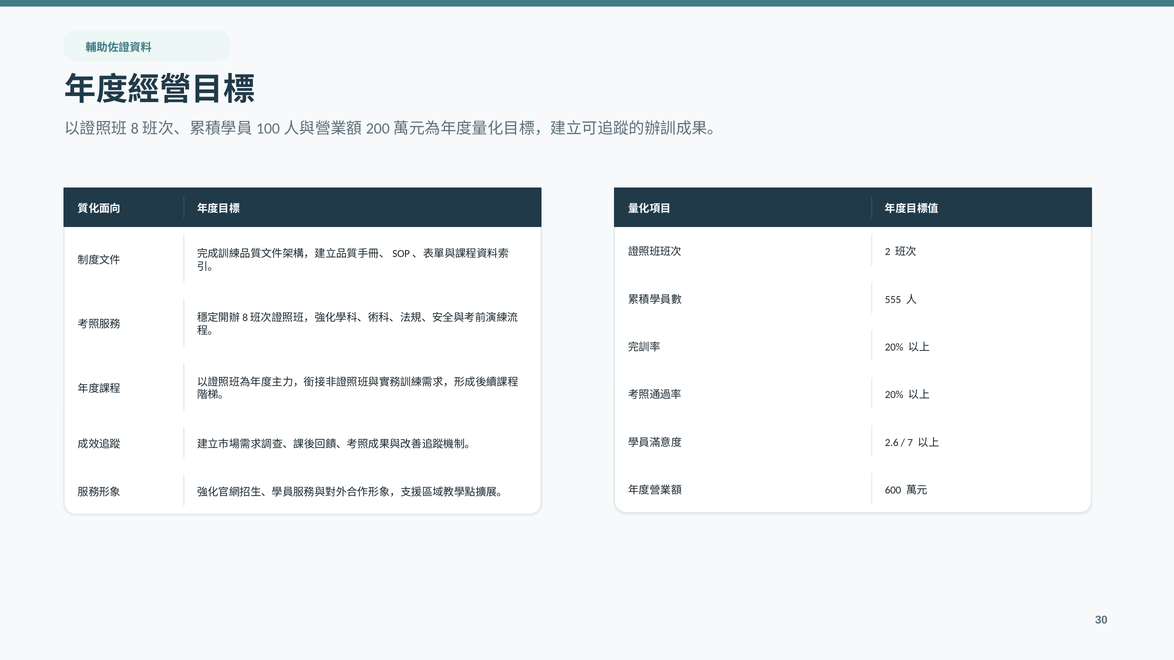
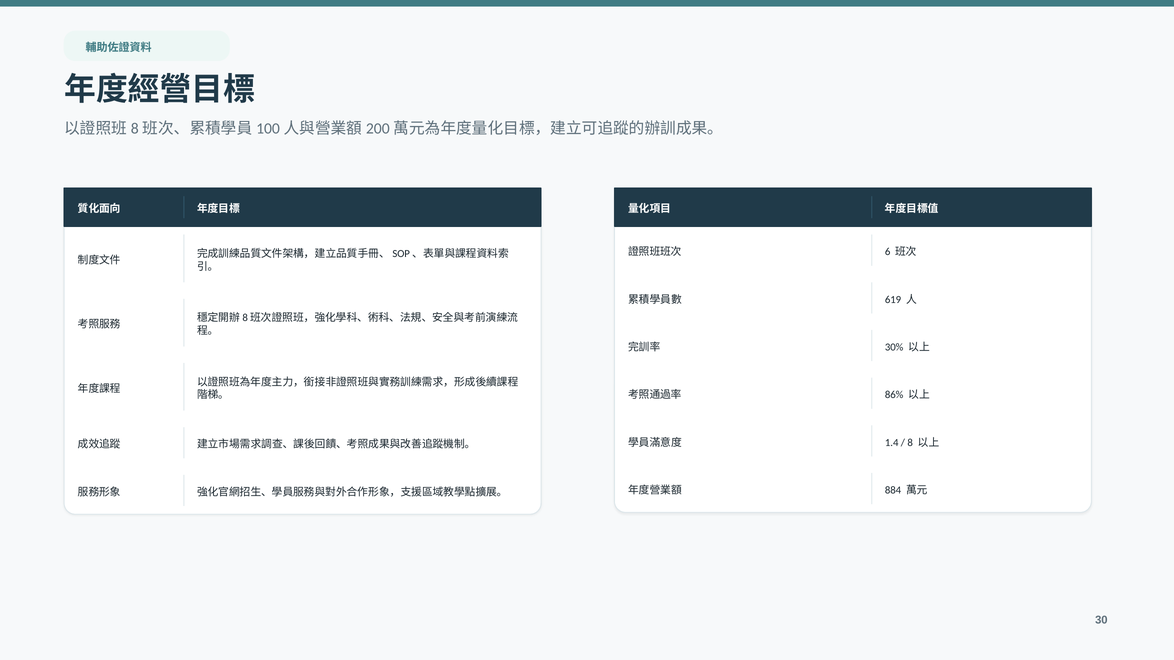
2: 2 -> 6 (888, 252)
555: 555 -> 619 (893, 300)
20%: 20% -> 30% (894, 347)
20%: 20% -> 86% (894, 395)
2.6: 2.6 -> 1.4 (892, 443)
7: 7 -> 8 (910, 443)
600: 600 -> 884 (893, 491)
